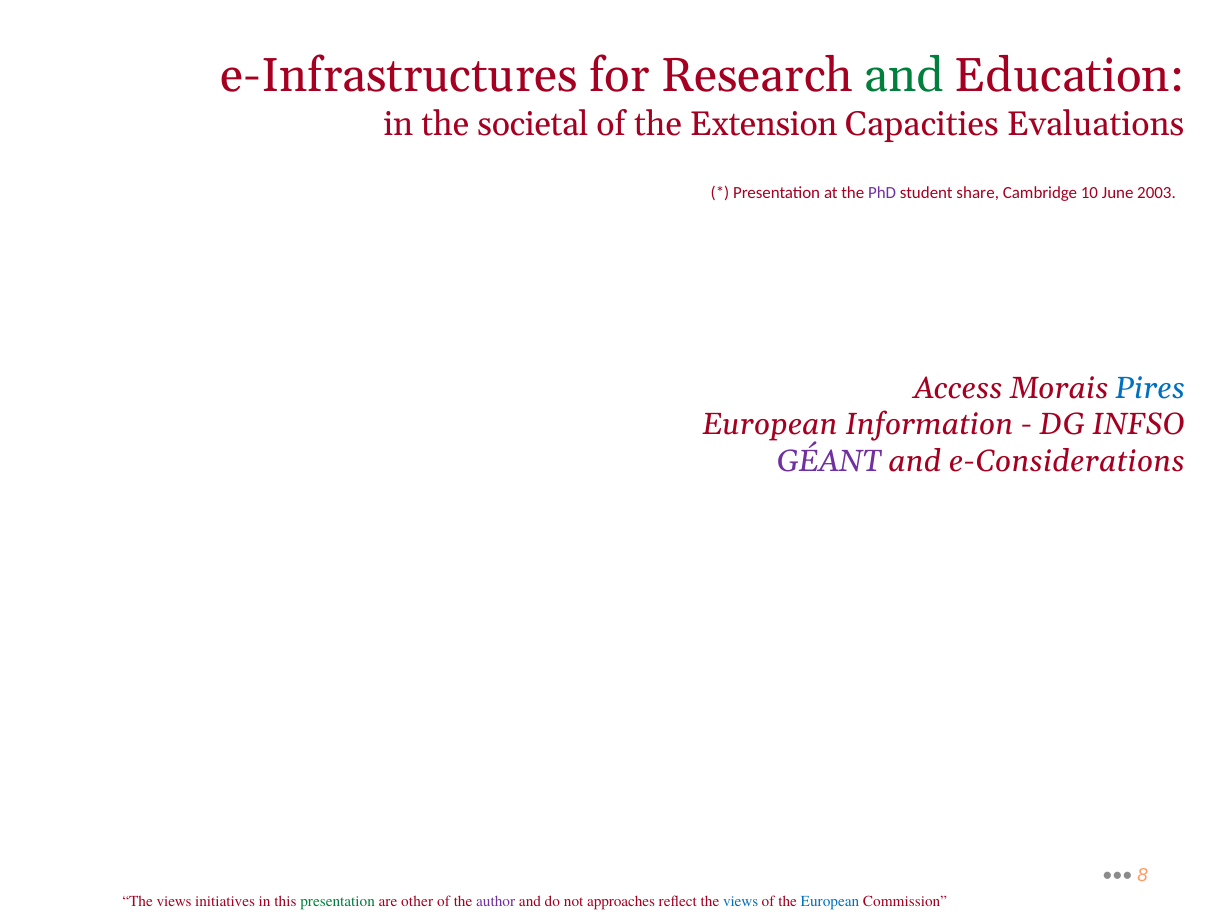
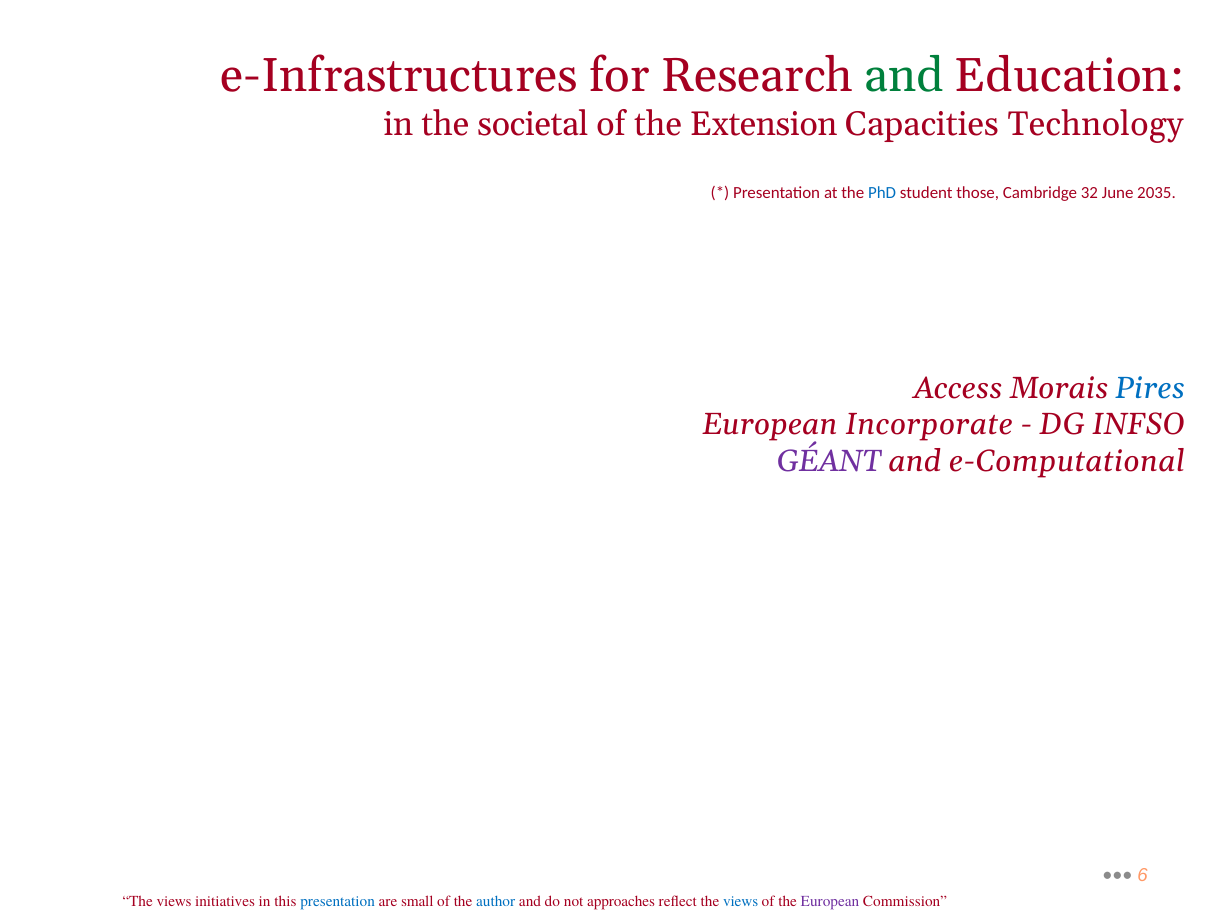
Evaluations: Evaluations -> Technology (1096, 124)
PhD colour: purple -> blue (882, 193)
share: share -> those (978, 193)
10: 10 -> 32 (1089, 193)
2003: 2003 -> 2035 (1157, 193)
Information: Information -> Incorporate (929, 425)
e-Considerations: e-Considerations -> e-Computational (1067, 461)
8: 8 -> 6 (1143, 875)
presentation colour: green -> blue (338, 901)
other: other -> small (417, 901)
author colour: purple -> blue (496, 901)
European colour: blue -> purple (830, 901)
